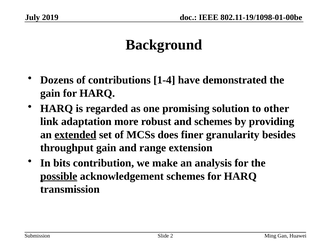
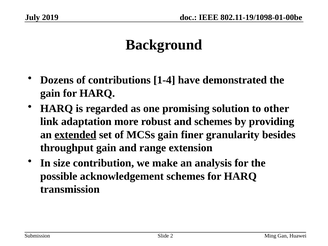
MCSs does: does -> gain (168, 135)
bits: bits -> size (62, 163)
possible underline: present -> none (59, 176)
